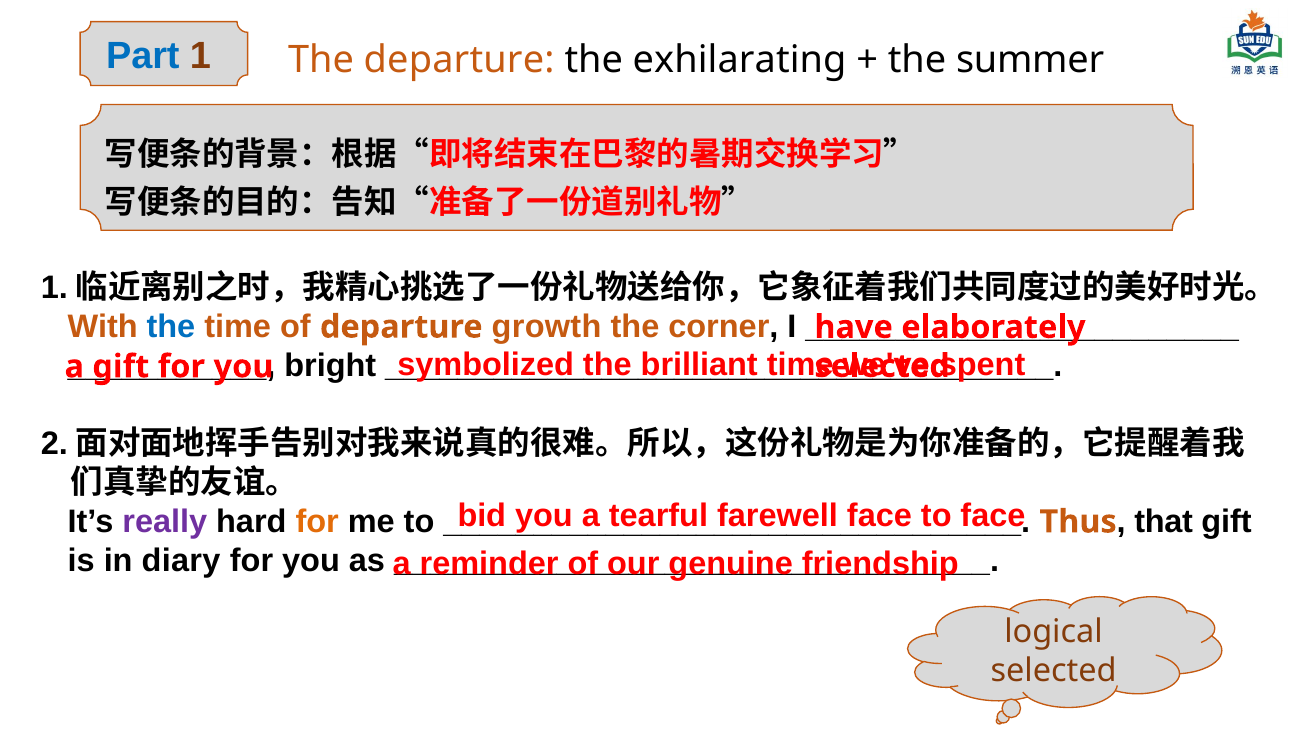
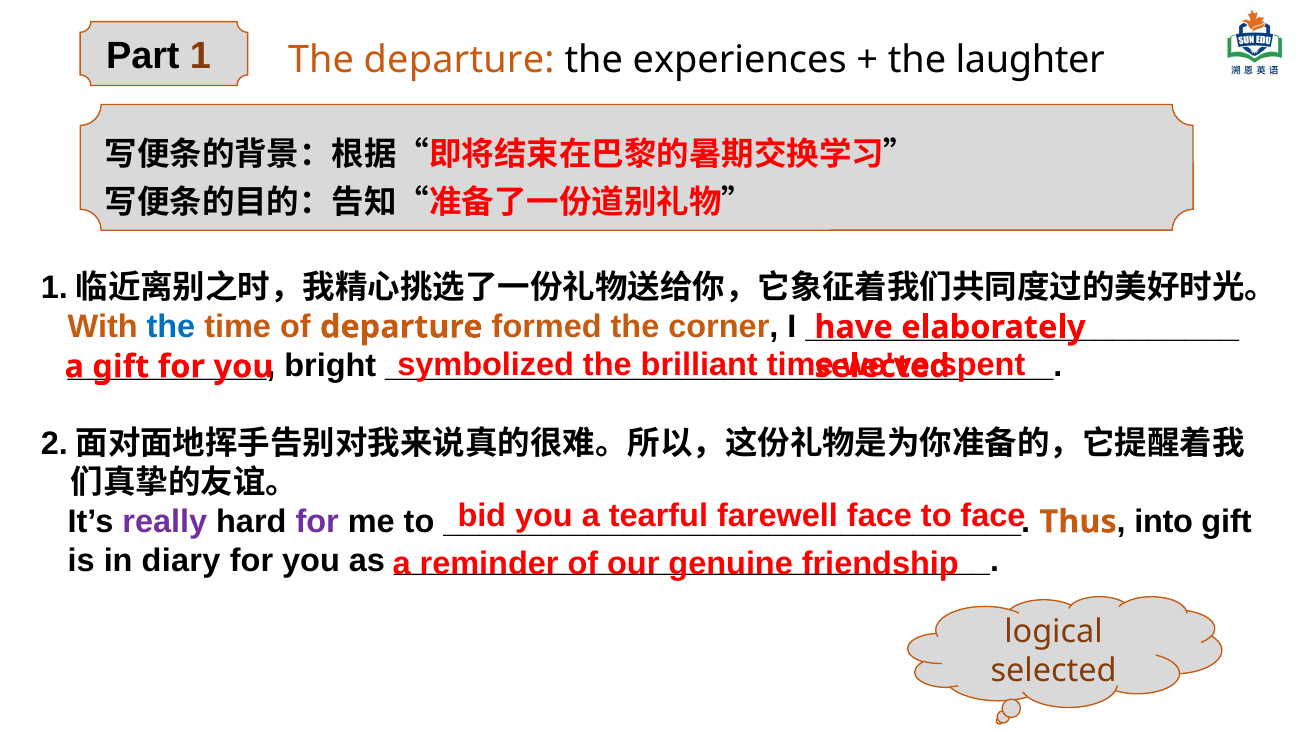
Part colour: blue -> black (143, 56)
exhilarating: exhilarating -> experiences (740, 60)
summer: summer -> laughter (1030, 60)
growth: growth -> formed (547, 327)
for colour: orange -> purple (317, 522)
that: that -> into (1164, 522)
